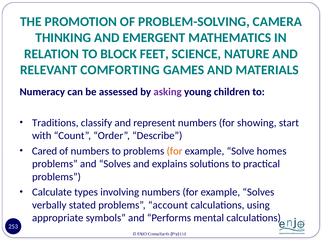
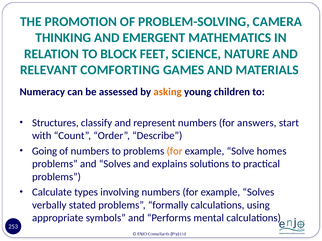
asking colour: purple -> orange (168, 92)
Traditions: Traditions -> Structures (55, 123)
showing: showing -> answers (257, 123)
Cared: Cared -> Going (45, 151)
account: account -> formally (168, 205)
